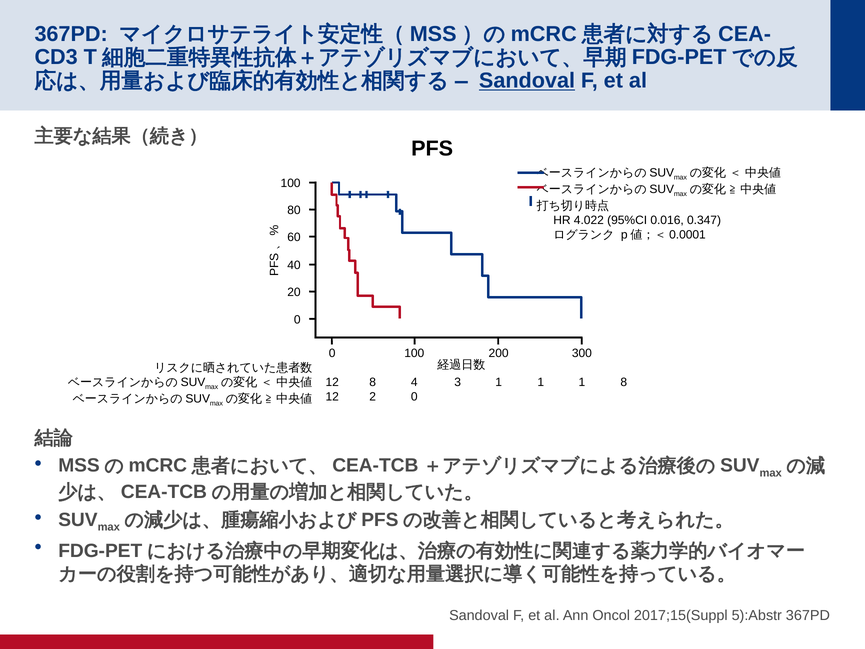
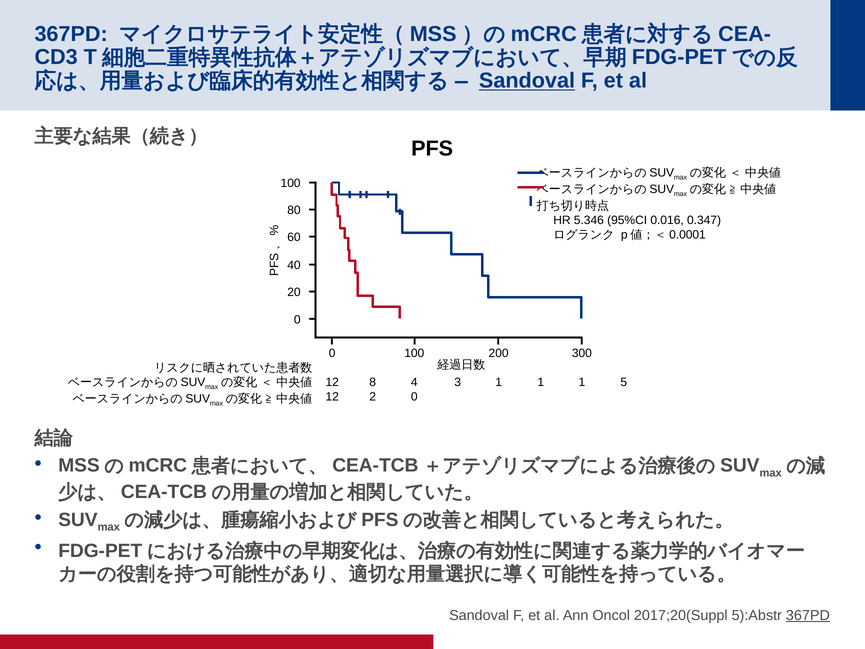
4.022: 4.022 -> 5.346 (589, 220)
1 8: 8 -> 5 (624, 382)
2017;15(Suppl: 2017;15(Suppl -> 2017;20(Suppl (681, 615)
367PD underline: none -> present (808, 615)
